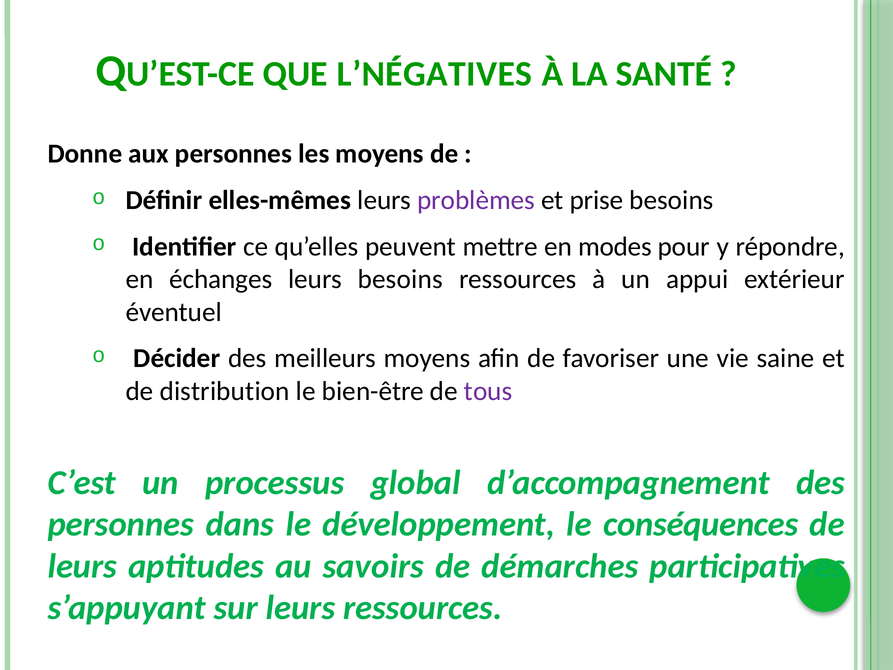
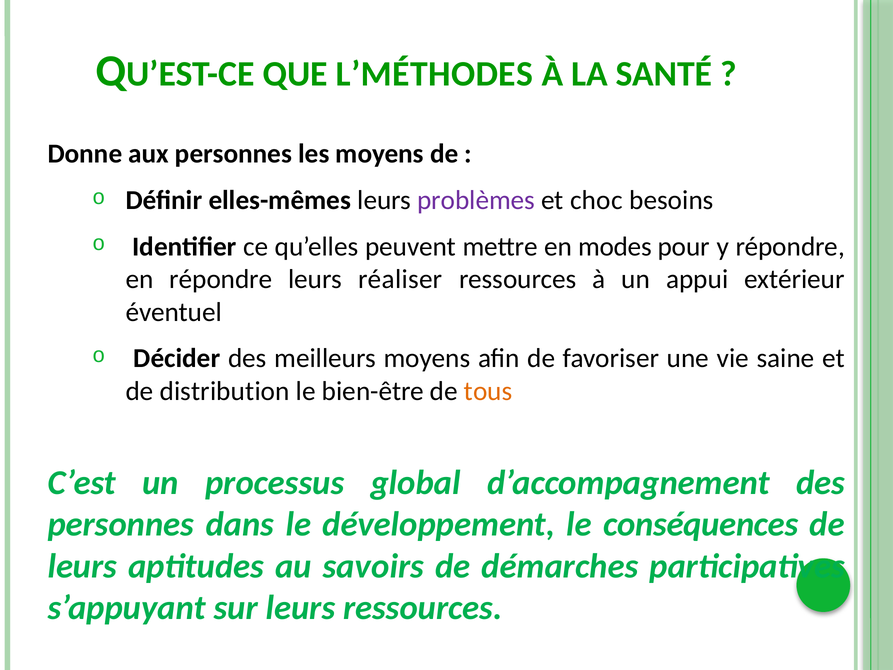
L’NÉGATIVES: L’NÉGATIVES -> L’MÉTHODES (434, 74)
prise: prise -> choc (596, 200)
en échanges: échanges -> répondre (221, 279)
leurs besoins: besoins -> réaliser (400, 279)
tous colour: purple -> orange (488, 391)
